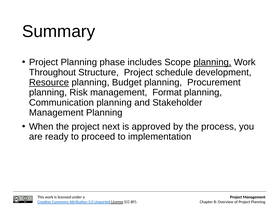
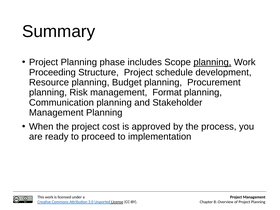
Throughout: Throughout -> Proceeding (52, 72)
Resource underline: present -> none (49, 82)
next: next -> cost (111, 127)
